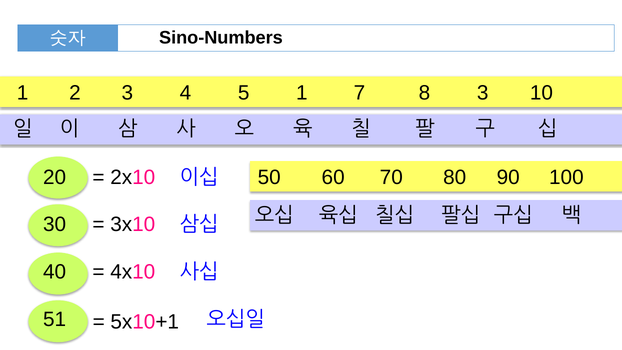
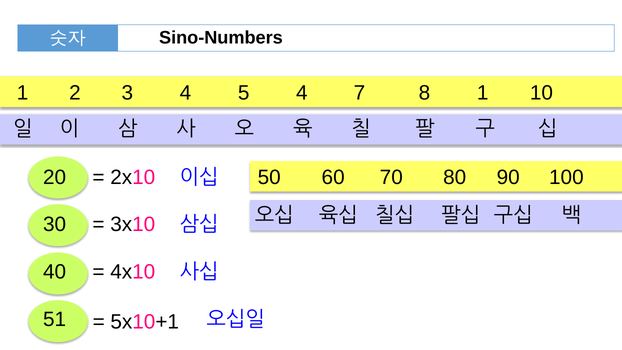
5 1: 1 -> 4 (302, 93)
8 3: 3 -> 1 (483, 93)
